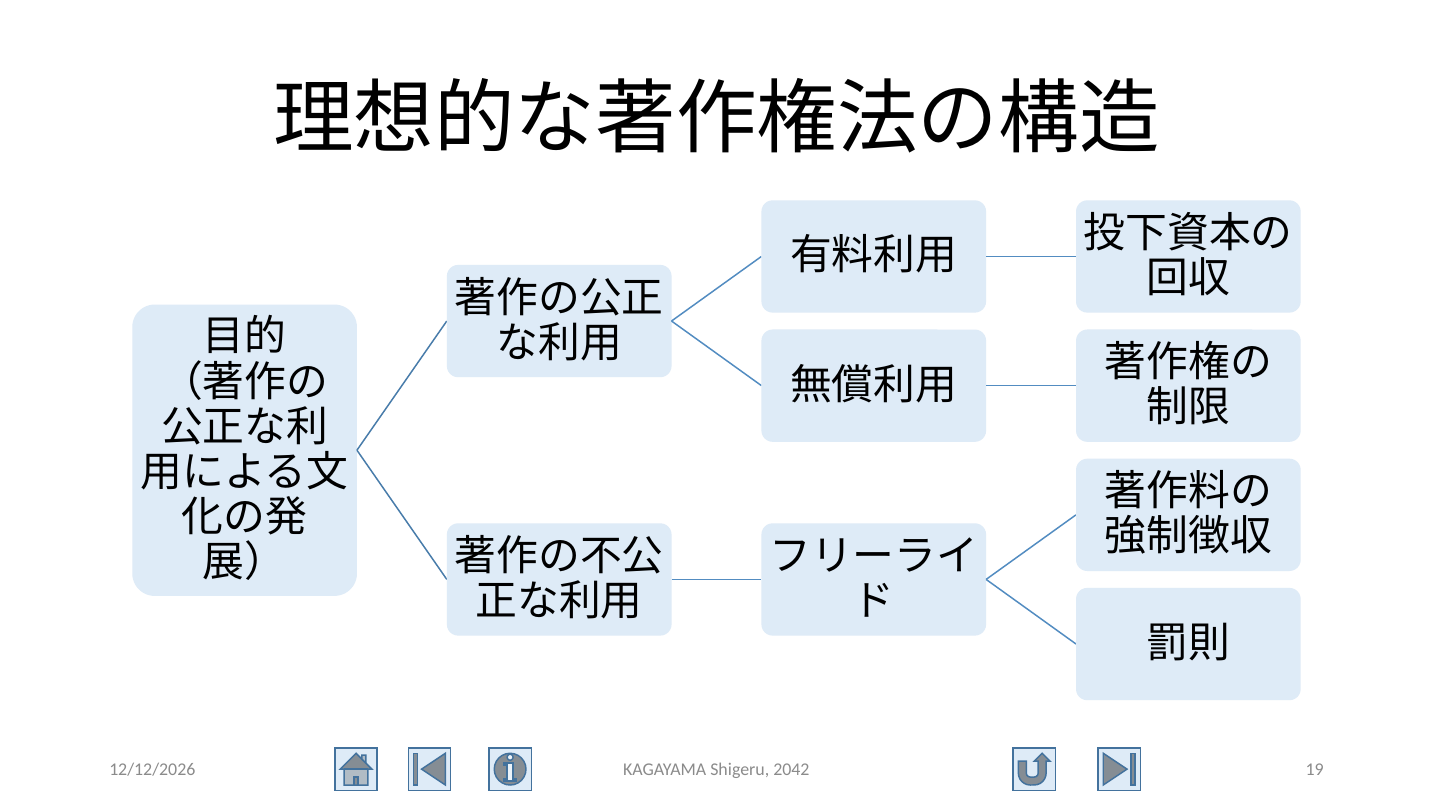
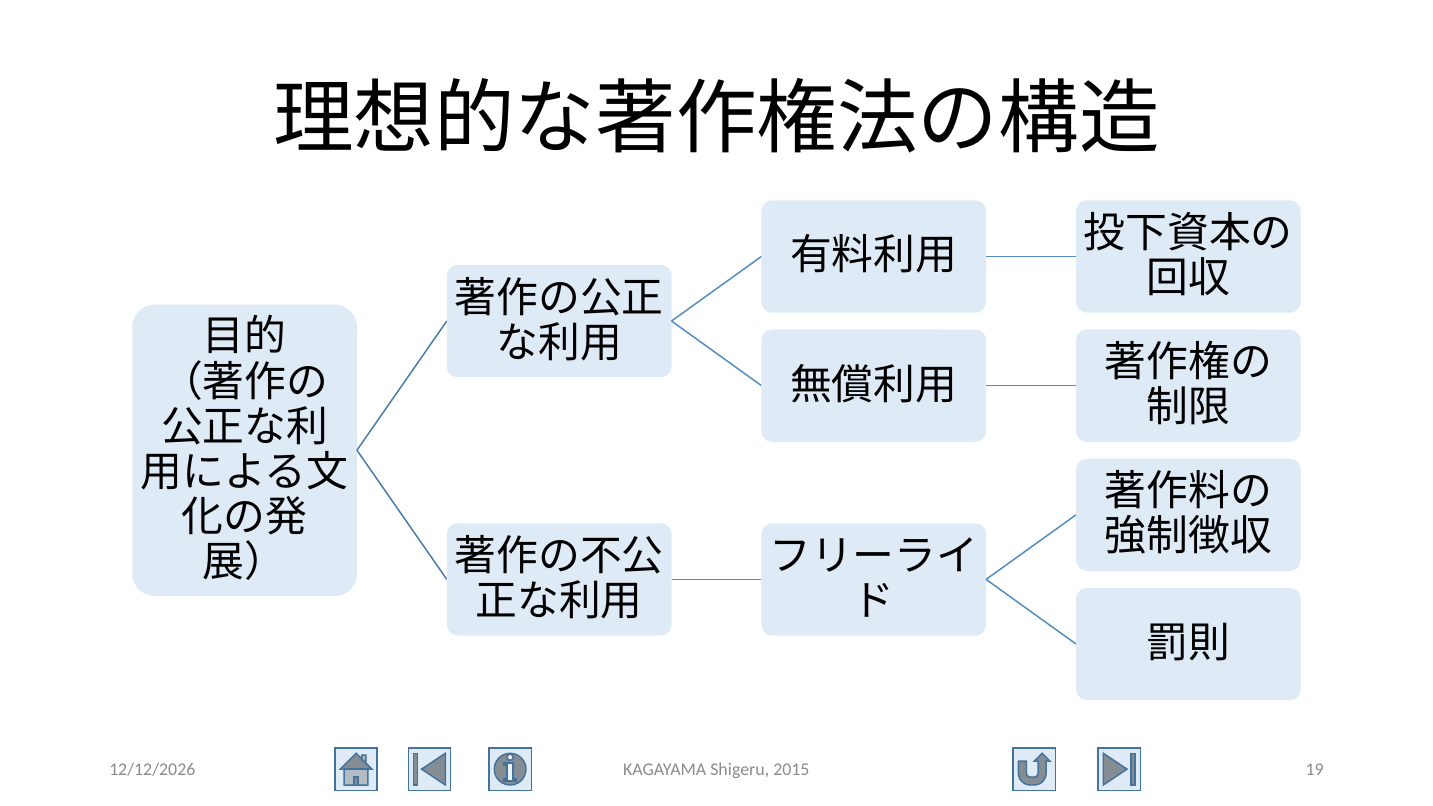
2042: 2042 -> 2015 (791, 770)
